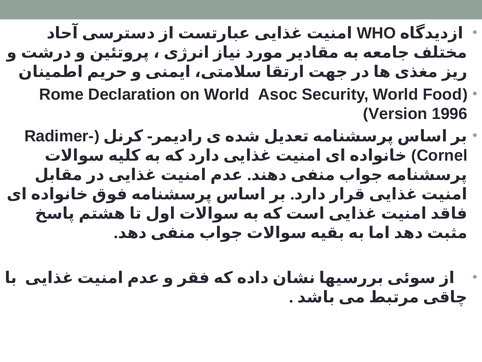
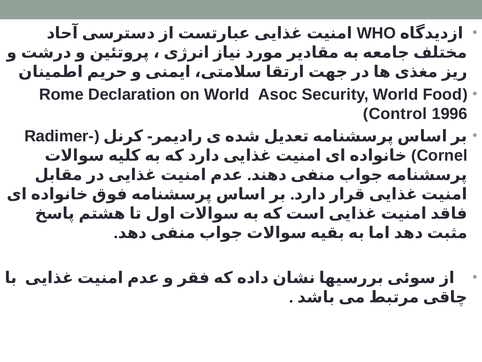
Version: Version -> Control (398, 114)
